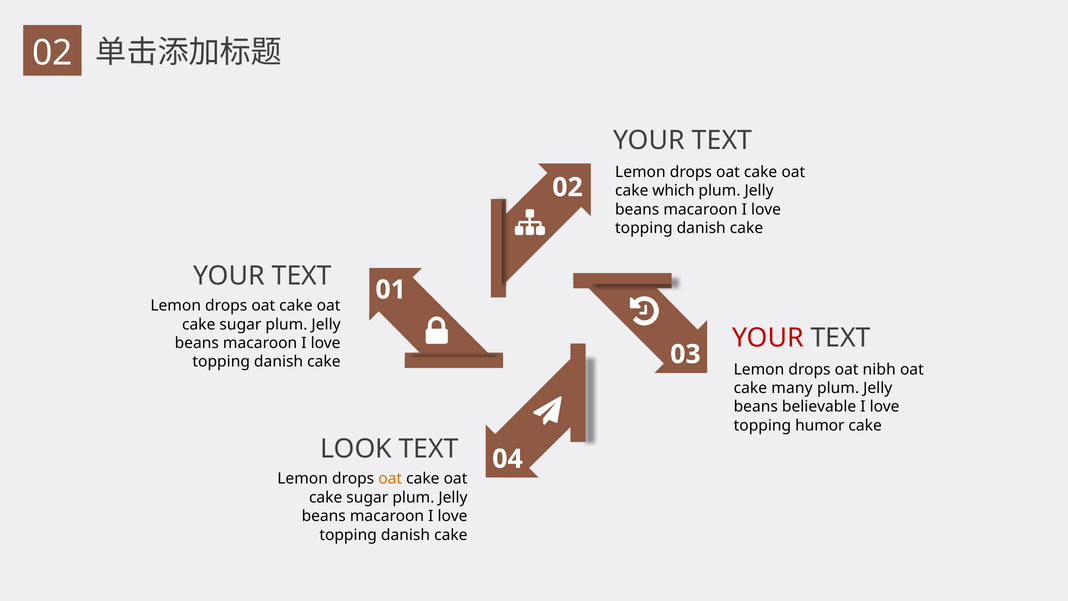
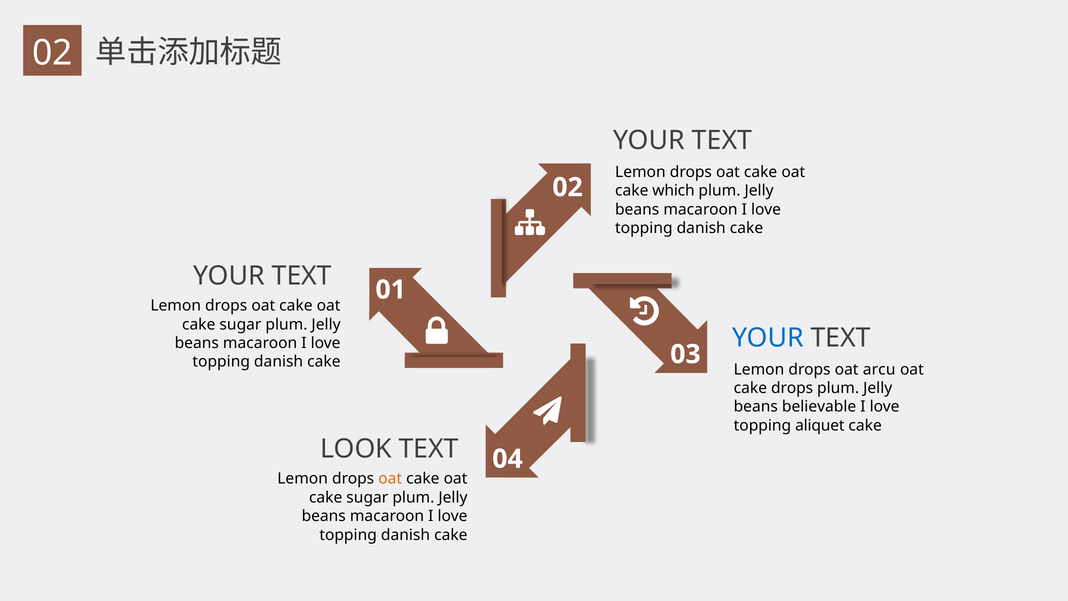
YOUR colour: red -> blue (768, 338)
nibh: nibh -> arcu (879, 369)
cake many: many -> drops (792, 388)
humor: humor -> aliquet (820, 425)
